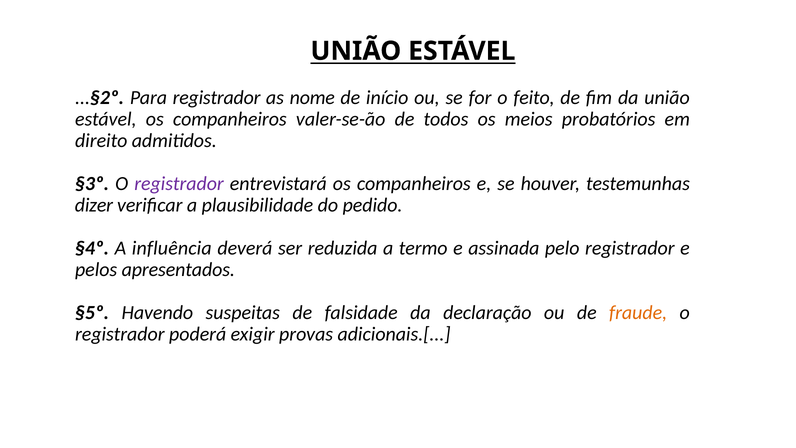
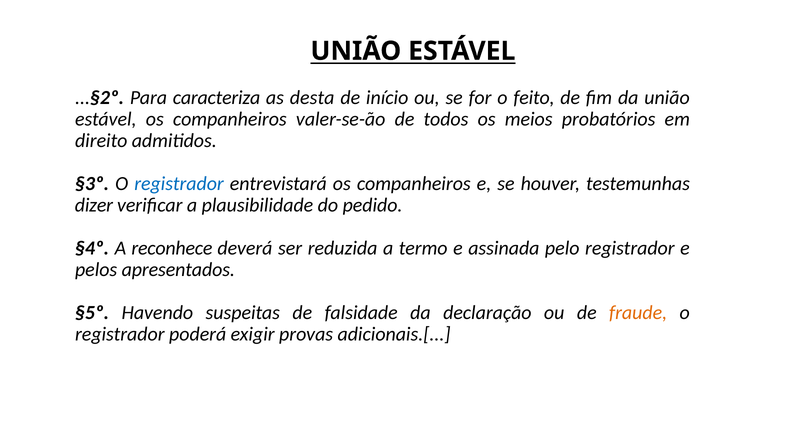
Para registrador: registrador -> caracteriza (217, 98)
nome: nome -> desta (312, 98)
registrador colour: purple -> blue (179, 184)
influência: influência -> reconhece (172, 248)
